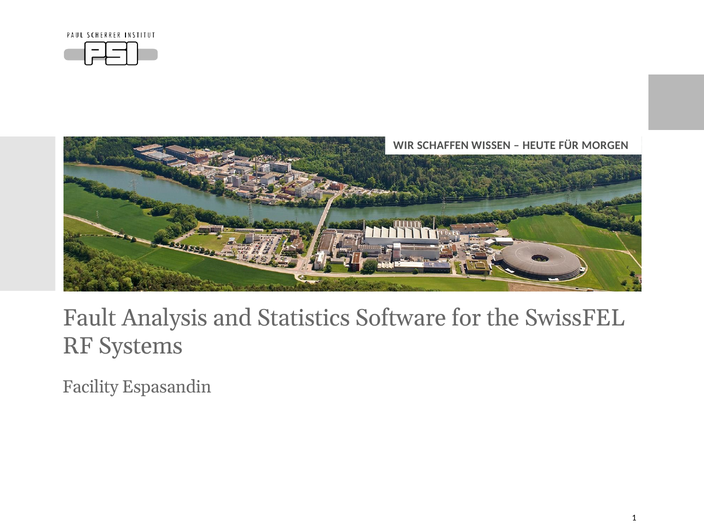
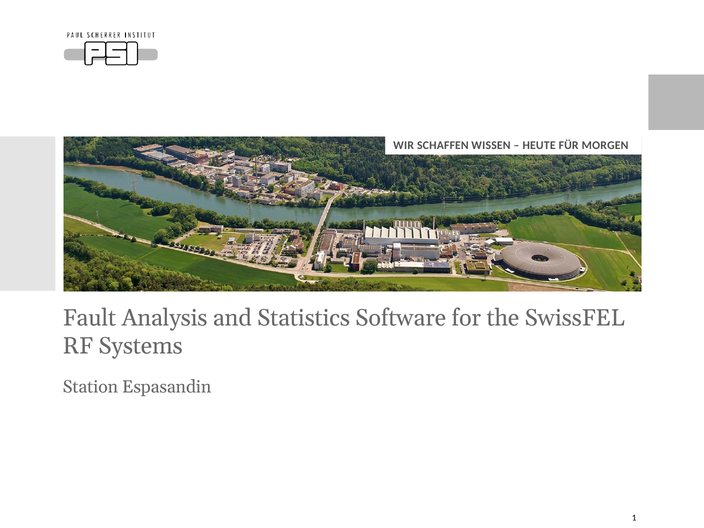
Facility: Facility -> Station (90, 387)
